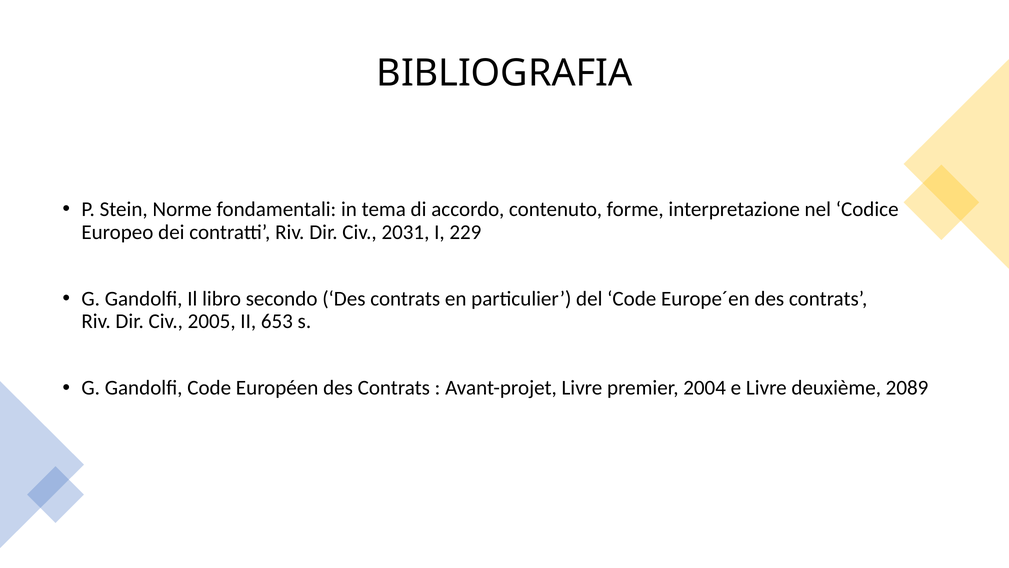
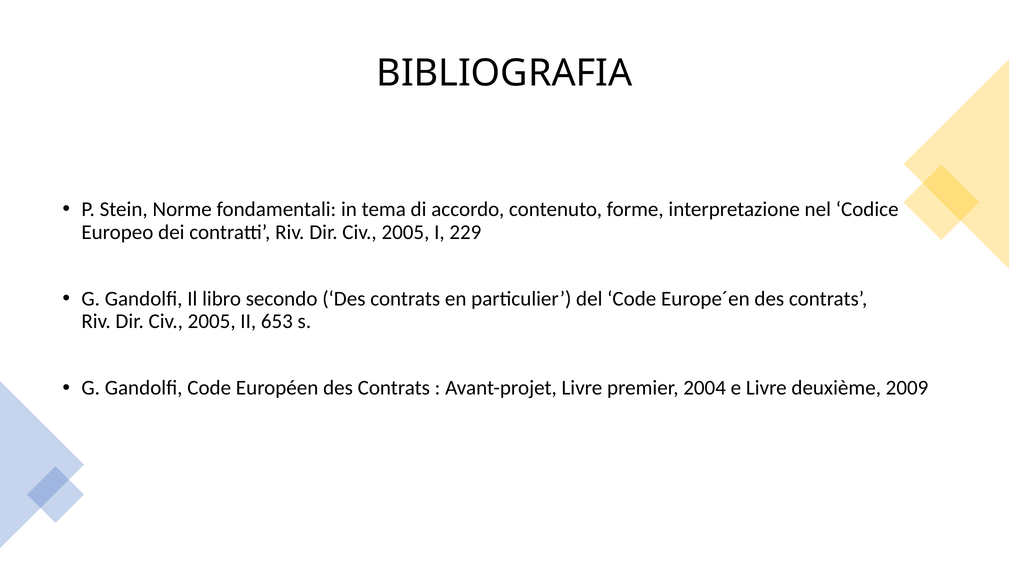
2031: 2031 -> 2005 (405, 232)
2089: 2089 -> 2009 (907, 388)
